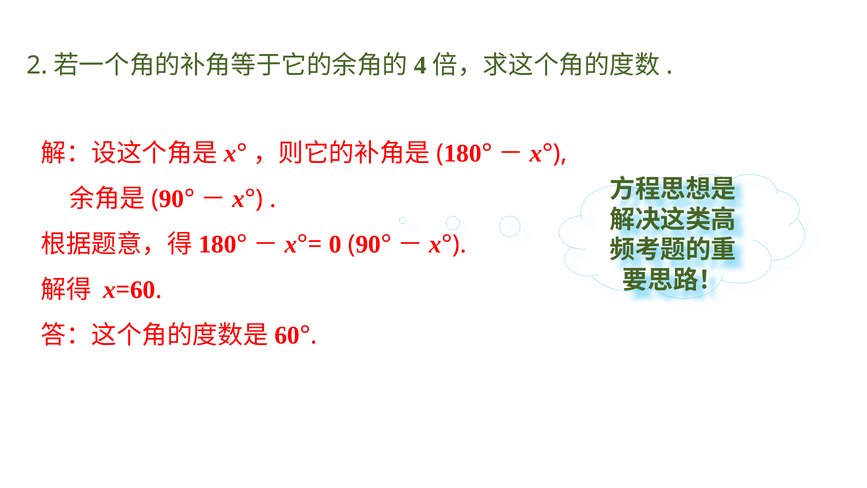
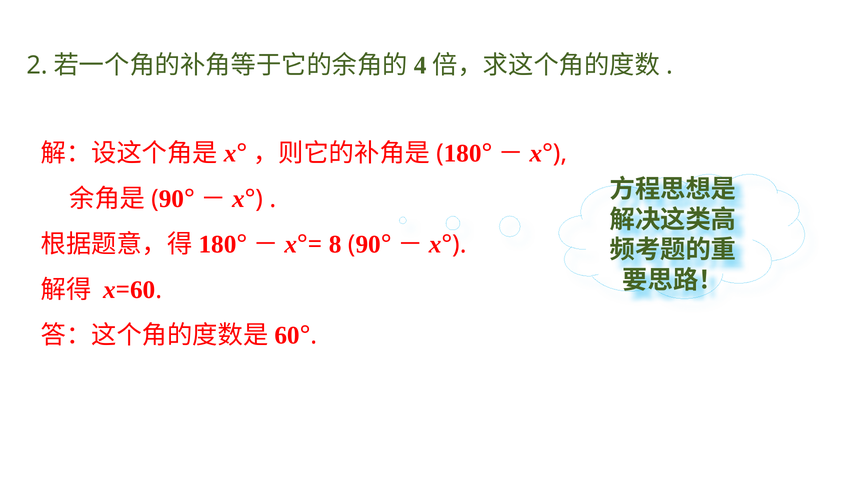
0: 0 -> 8 (335, 244)
